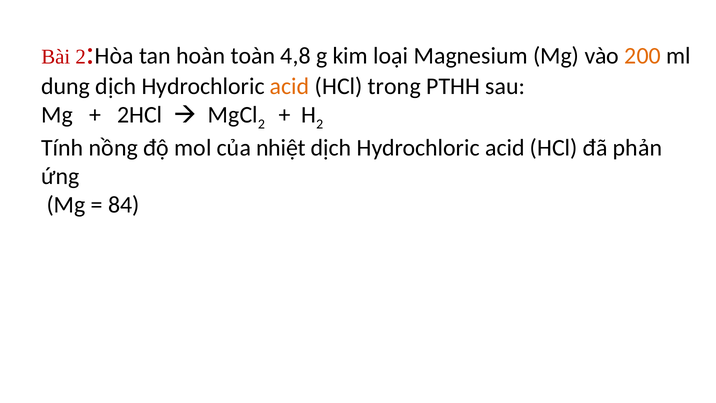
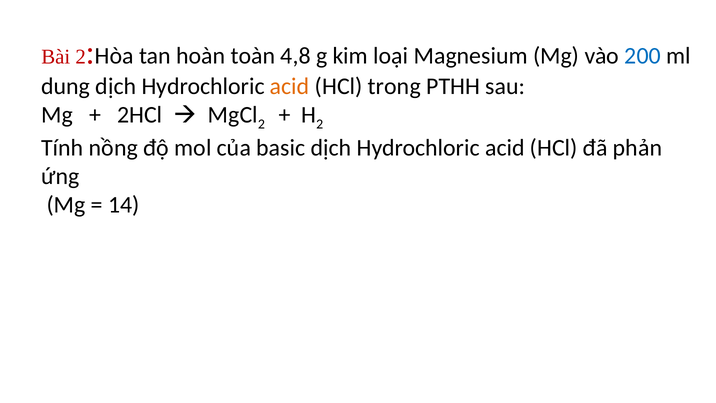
200 colour: orange -> blue (643, 56)
nhiệt: nhiệt -> basic (281, 148)
84: 84 -> 14 (124, 205)
